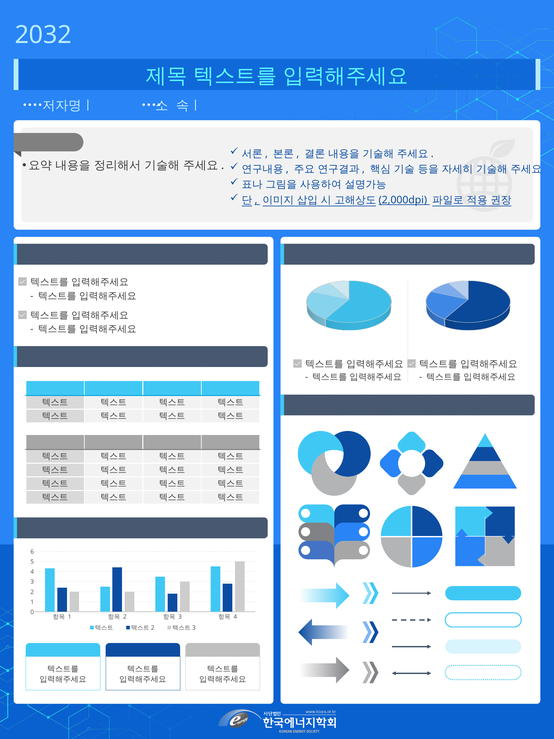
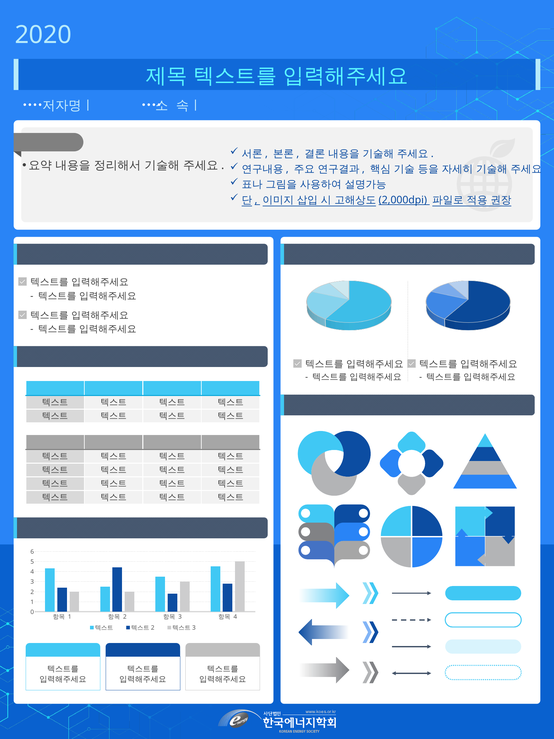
2032: 2032 -> 2020 (43, 35)
